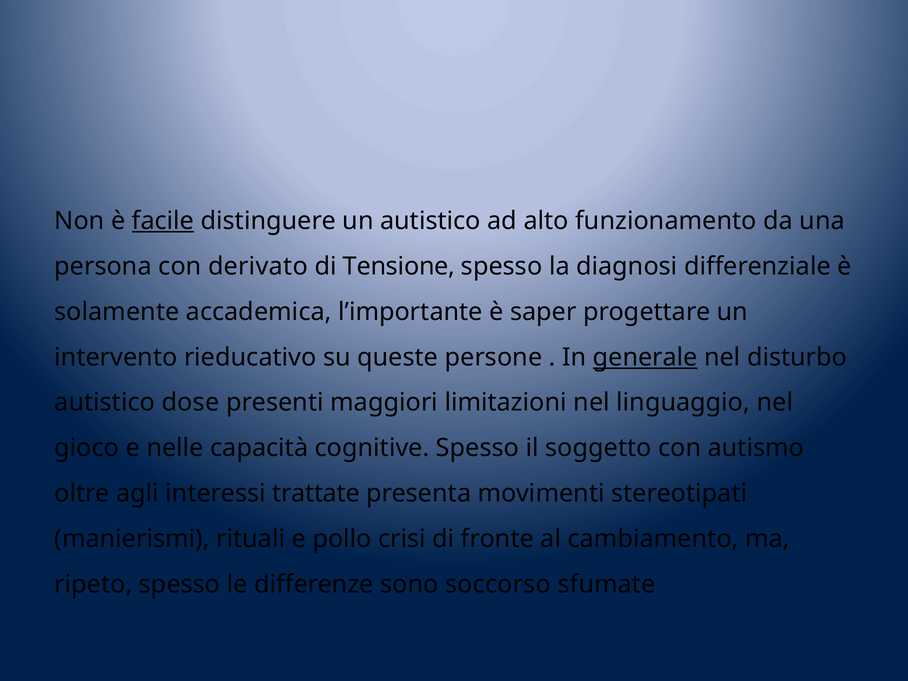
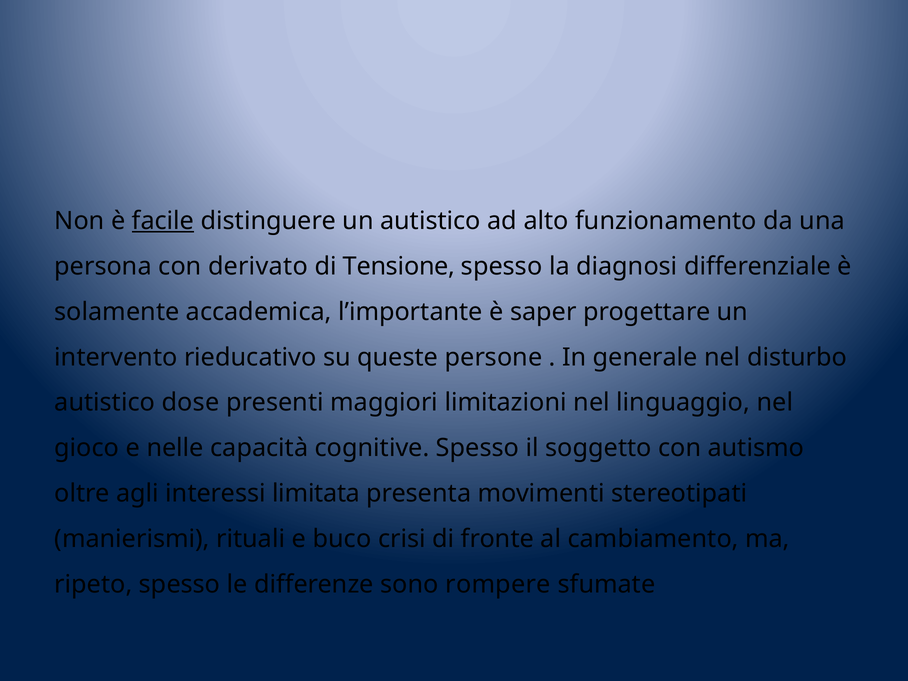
generale underline: present -> none (645, 357)
trattate: trattate -> limitata (316, 493)
pollo: pollo -> buco (342, 539)
soccorso: soccorso -> rompere (498, 584)
